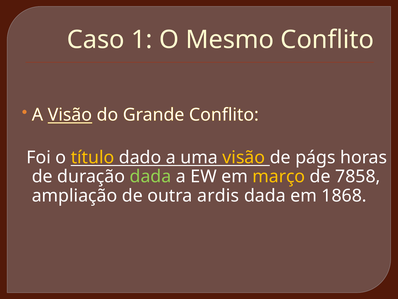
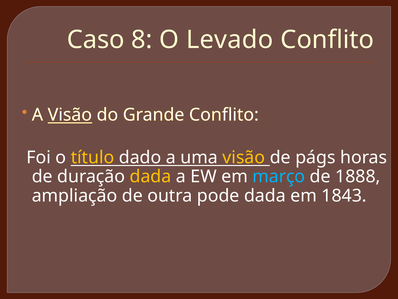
1: 1 -> 8 (142, 40)
Mesmo: Mesmo -> Levado (230, 40)
dada colour: light green -> yellow (150, 176)
março colour: yellow -> light blue (279, 176)
7858: 7858 -> 1888 (358, 176)
ardis: ardis -> pode (218, 195)
1868: 1868 -> 1843 (344, 195)
